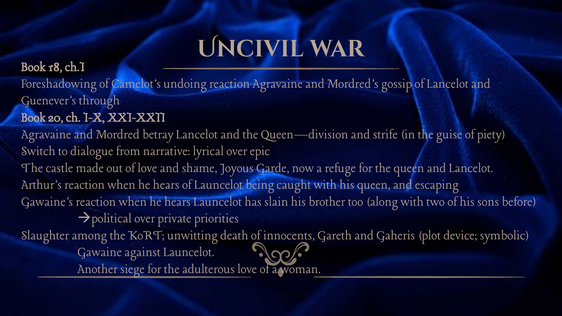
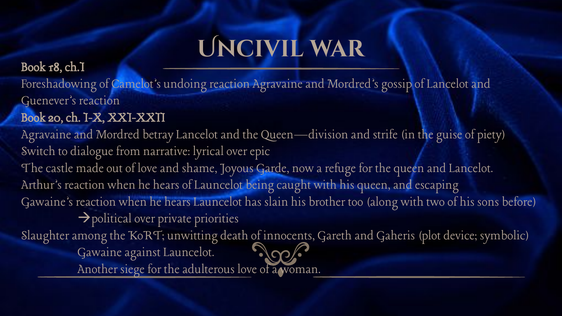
Guenever’s through: through -> reaction (99, 100)
